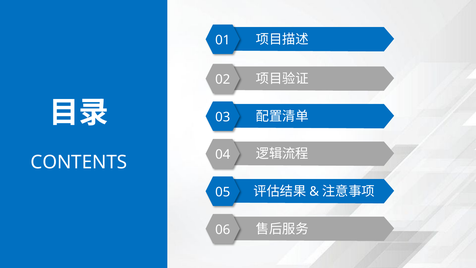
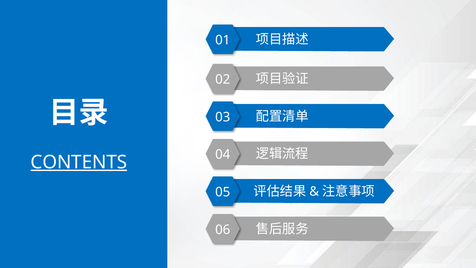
CONTENTS underline: none -> present (79, 162)
